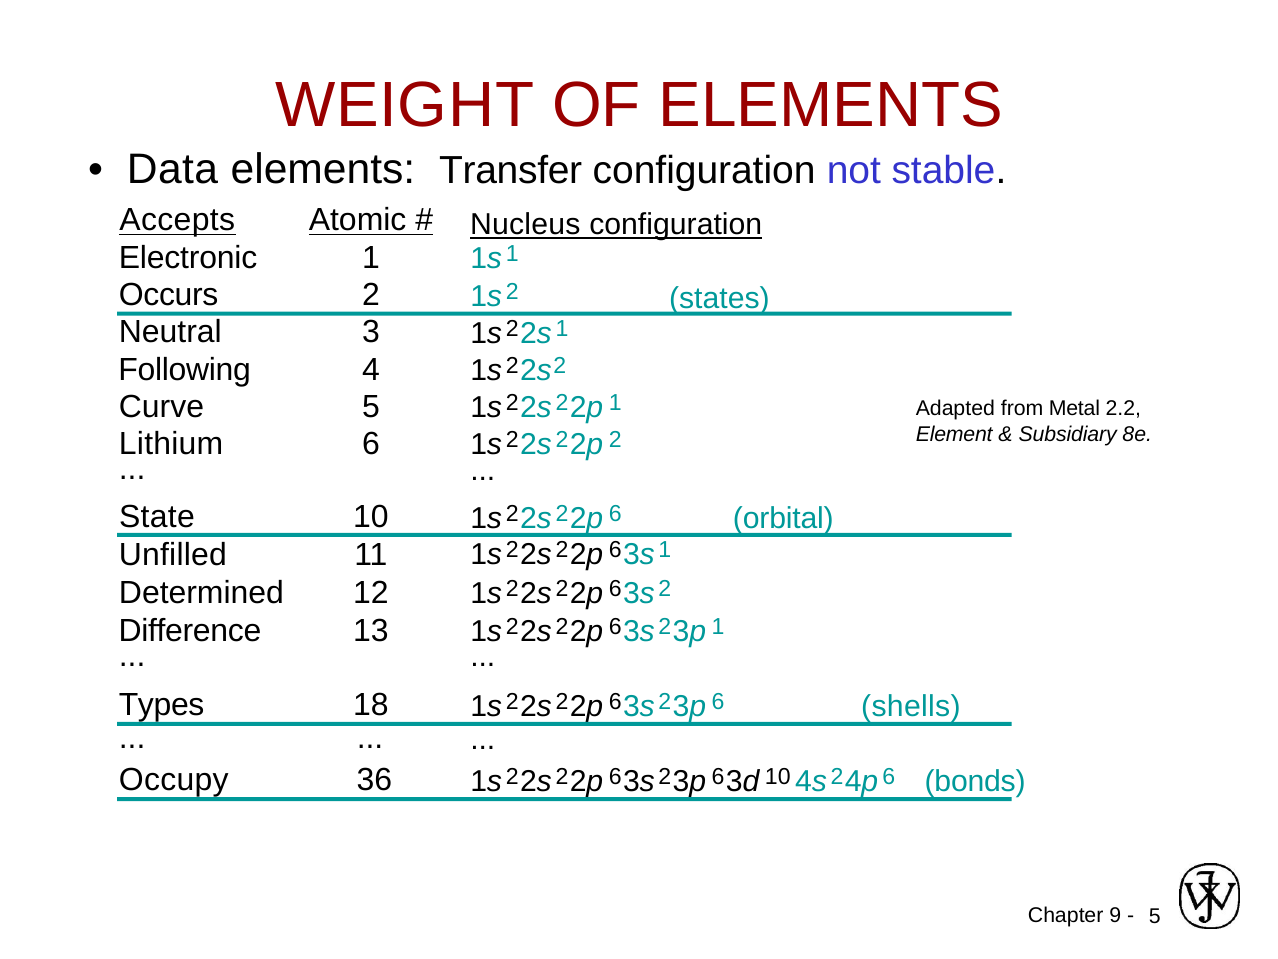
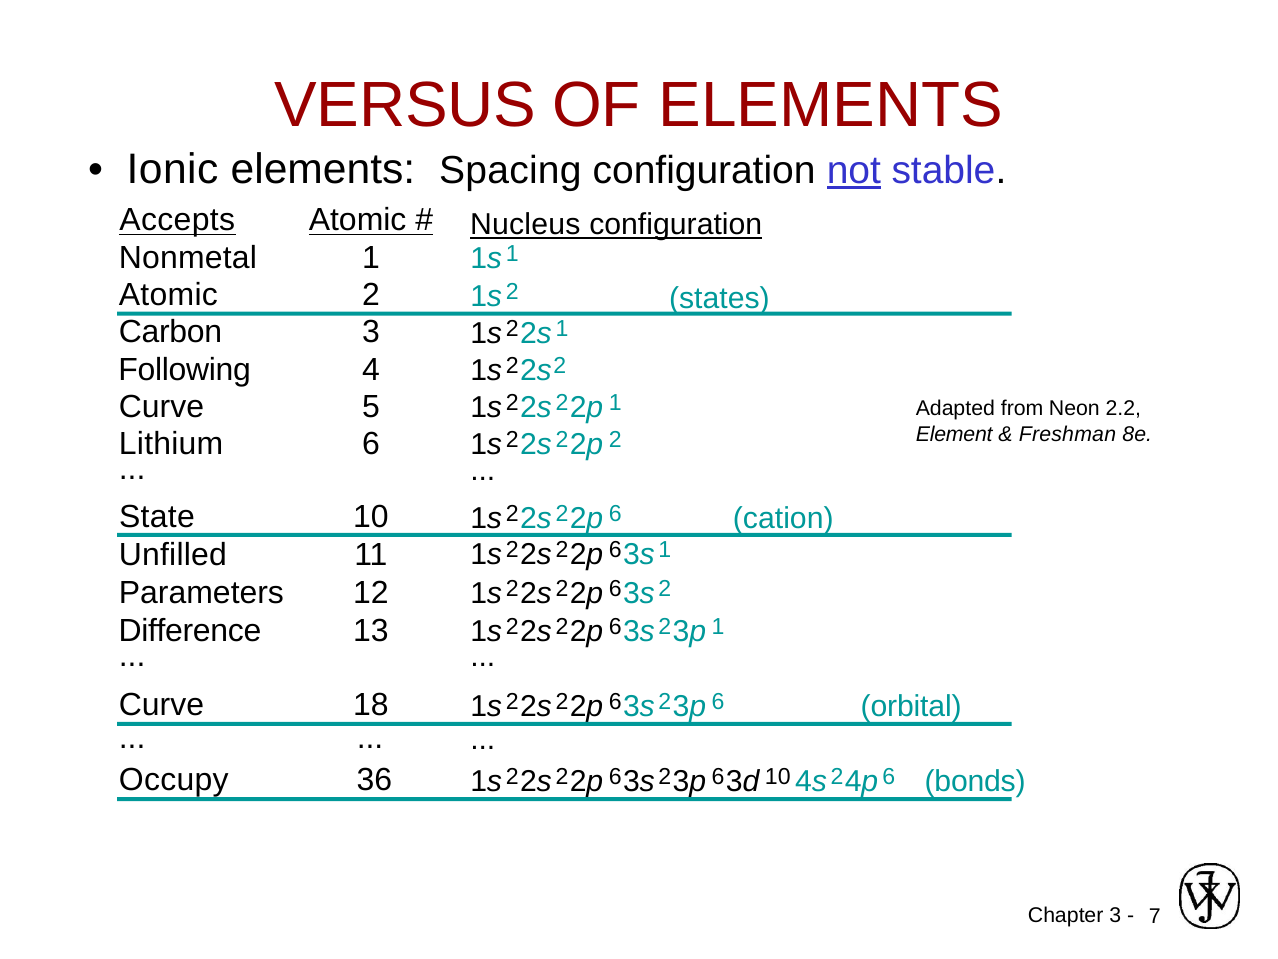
WEIGHT: WEIGHT -> VERSUS (405, 106)
Data: Data -> Ionic (172, 169)
Transfer: Transfer -> Spacing (510, 171)
not underline: none -> present (854, 171)
Electronic: Electronic -> Nonmetal (188, 258)
Occurs: Occurs -> Atomic (168, 295)
Neutral: Neutral -> Carbon (170, 332)
Metal: Metal -> Neon (1074, 408)
Subsidiary: Subsidiary -> Freshman (1067, 434)
orbital: orbital -> cation (783, 518)
Determined: Determined -> Parameters (201, 593)
Types: Types -> Curve (161, 705)
shells: shells -> orbital (911, 706)
9: 9 -> 3 (1115, 915)
5: 5 -> 7 (1155, 916)
